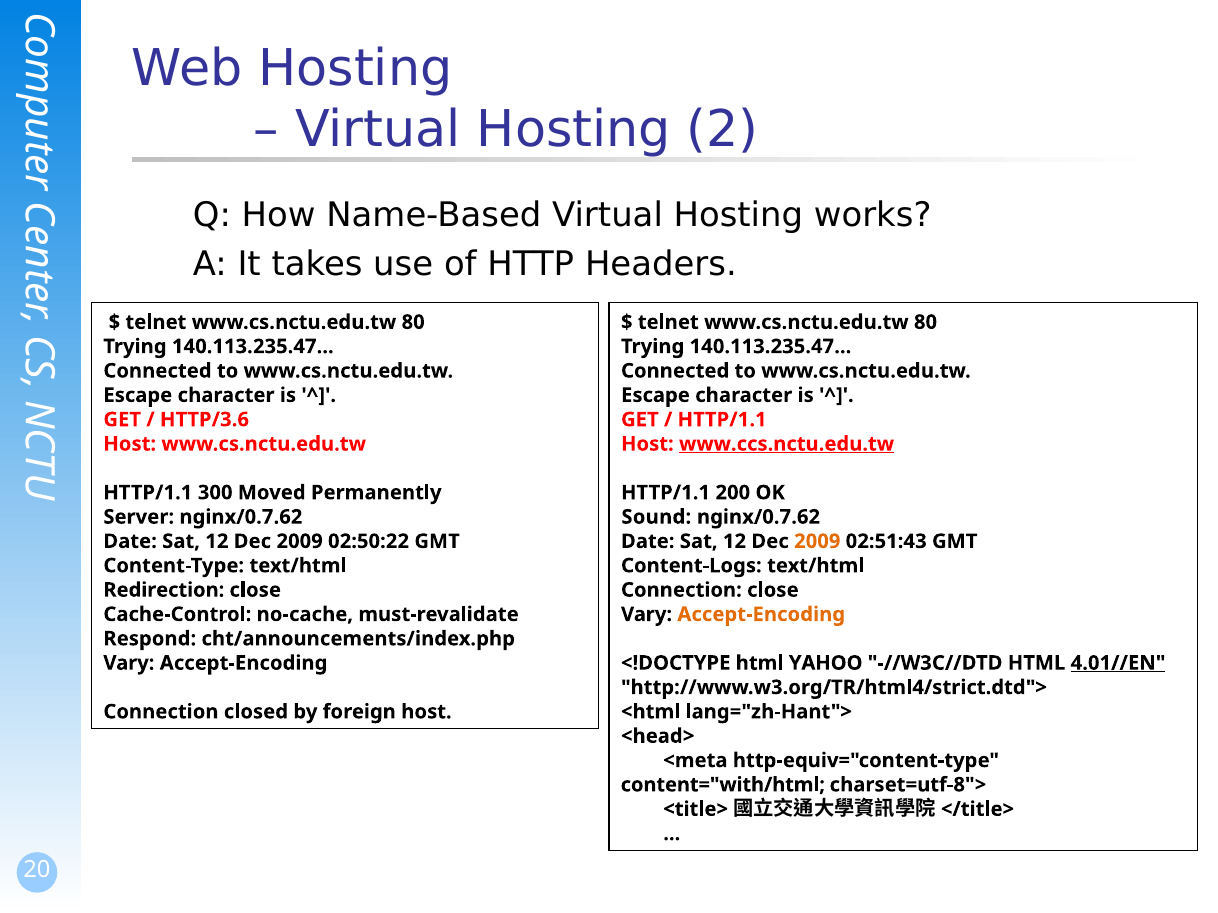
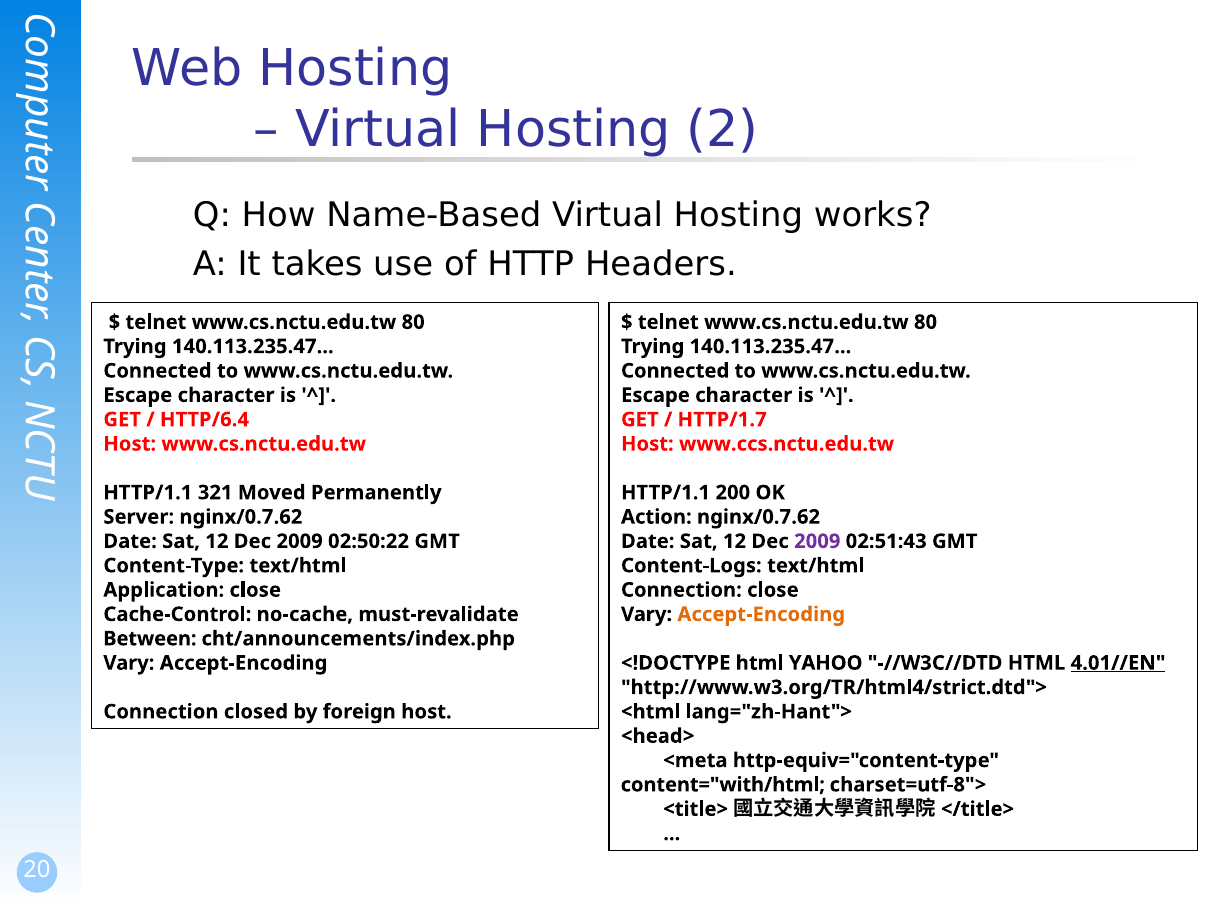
HTTP/3.6: HTTP/3.6 -> HTTP/6.4 (204, 420)
HTTP/1.1: HTTP/1.1 -> HTTP/1.7 (722, 420)
www.ccs.nctu.edu.tw underline: present -> none (787, 444)
300: 300 -> 321 (215, 493)
Sound: Sound -> Action (656, 517)
2009 colour: orange -> purple (817, 542)
Redirection: Redirection -> Application (164, 590)
Respond: Respond -> Between (150, 639)
